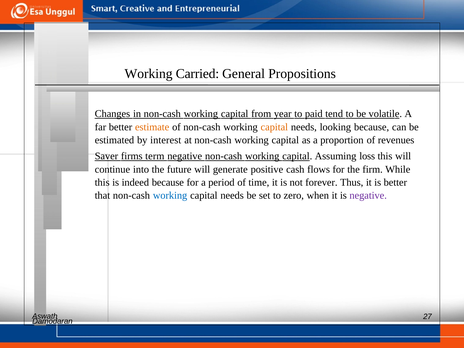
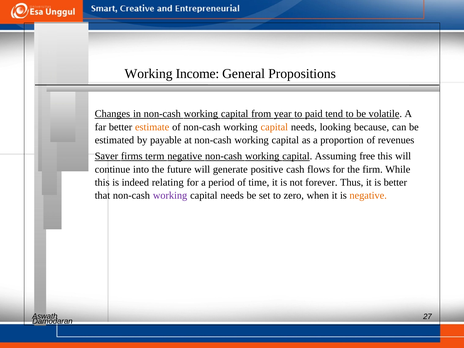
Carried: Carried -> Income (197, 74)
interest: interest -> payable (166, 140)
loss: loss -> free (367, 156)
indeed because: because -> relating (168, 182)
working colour: blue -> purple (170, 196)
negative colour: purple -> orange (368, 196)
